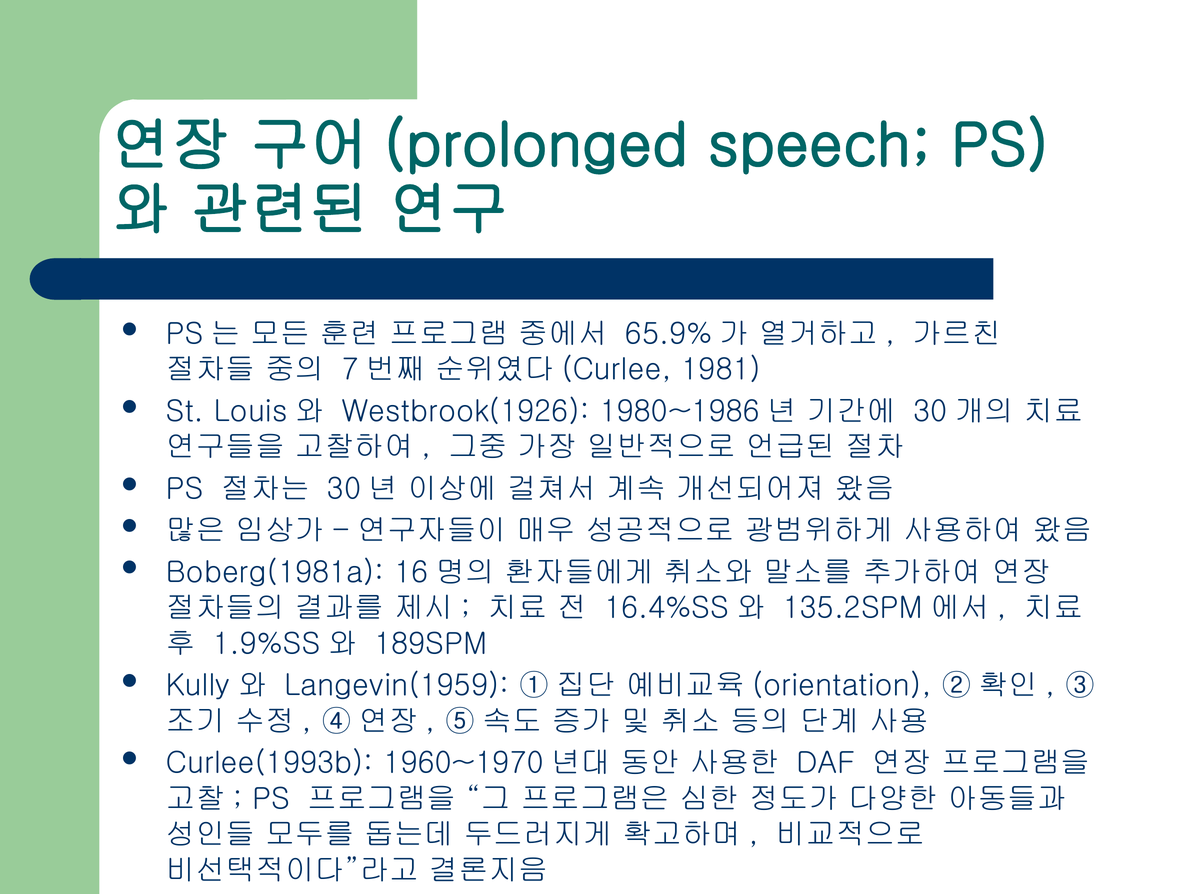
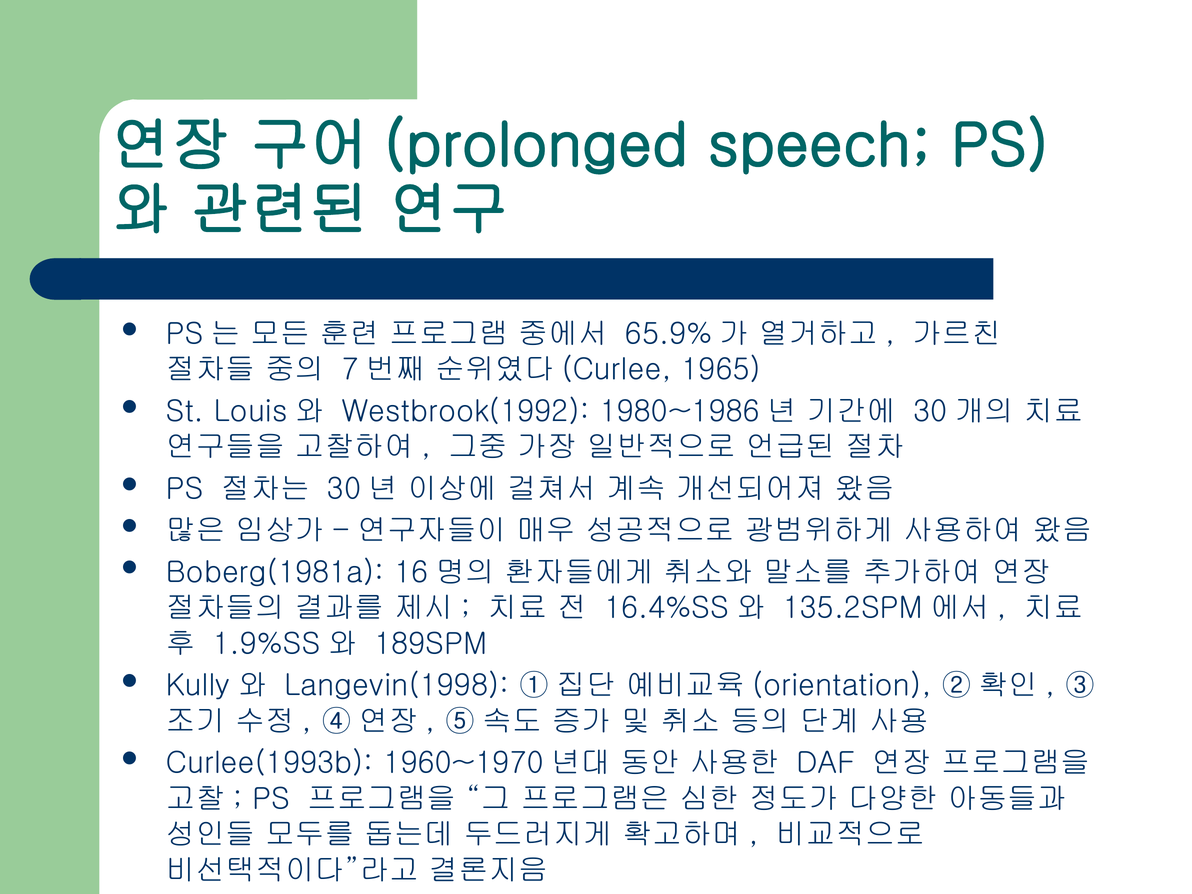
1981: 1981 -> 1965 (721, 370)
Westbrook(1926: Westbrook(1926 -> Westbrook(1992 (466, 411)
Langevin(1959: Langevin(1959 -> Langevin(1998 (397, 686)
